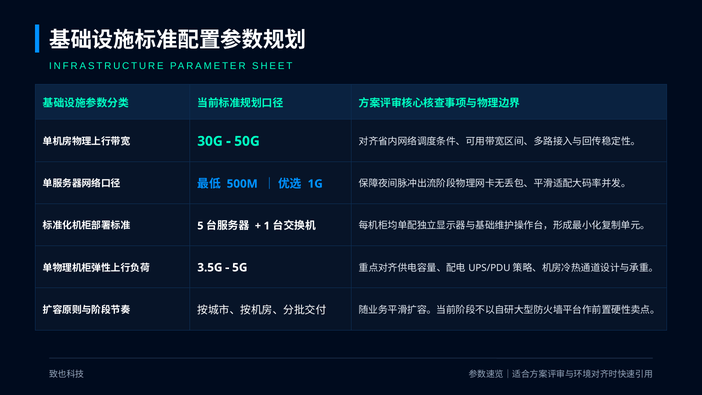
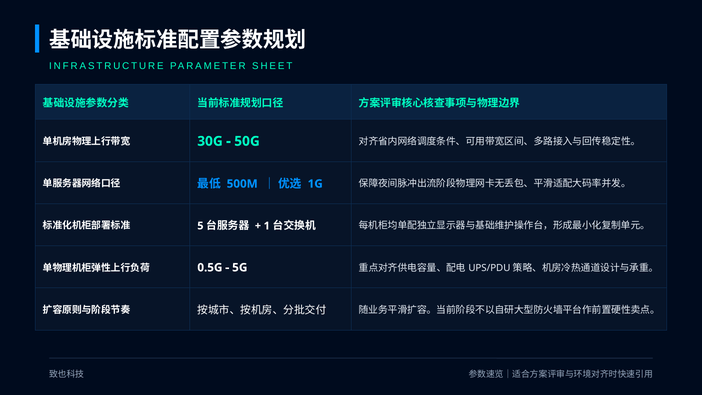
3.5G: 3.5G -> 0.5G (210, 267)
